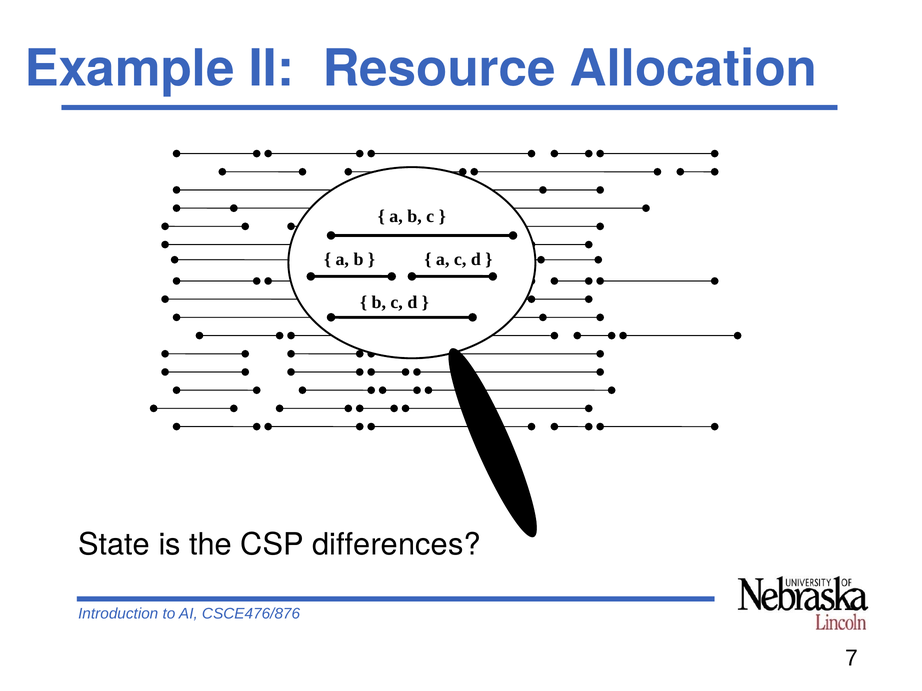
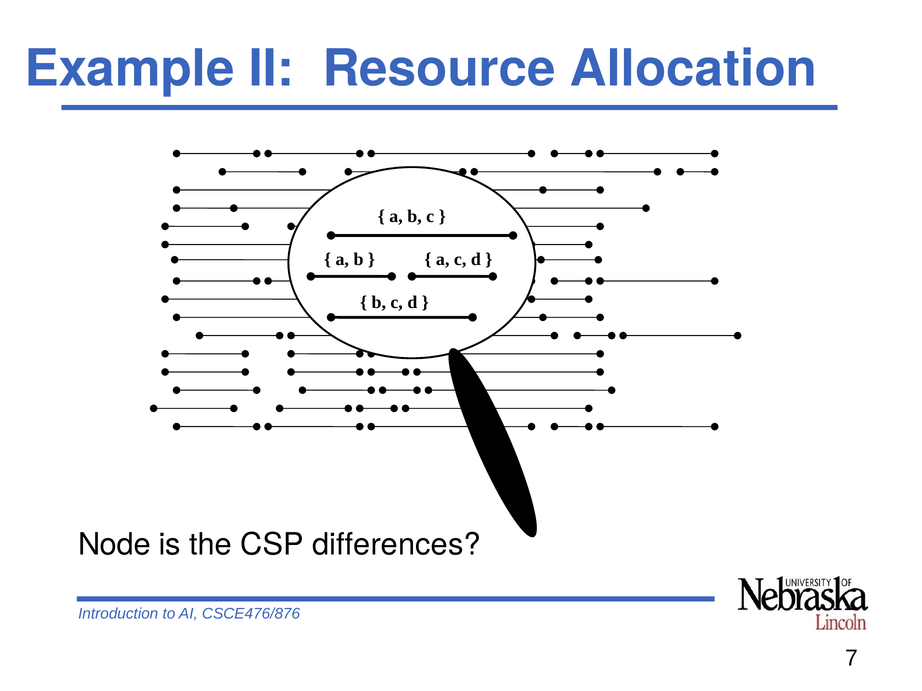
State: State -> Node (114, 545)
